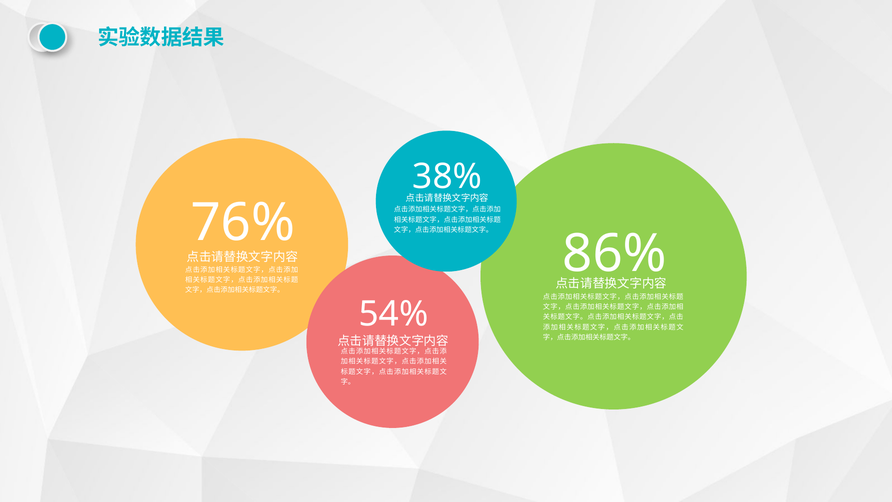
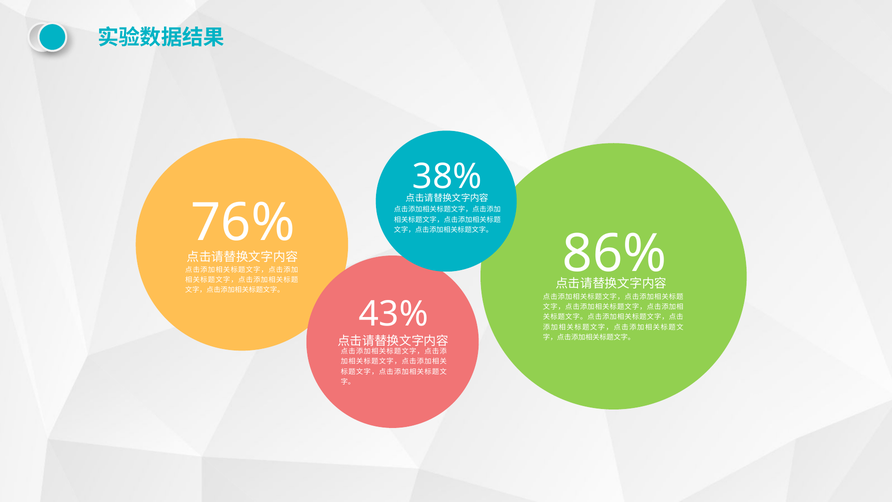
54%: 54% -> 43% (394, 314)
